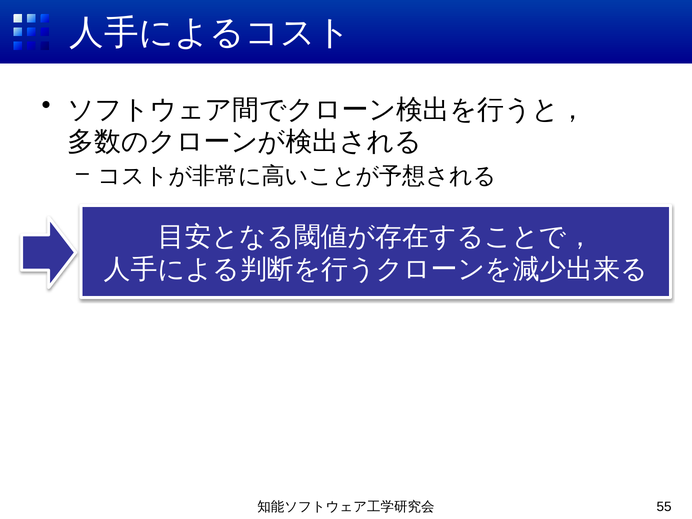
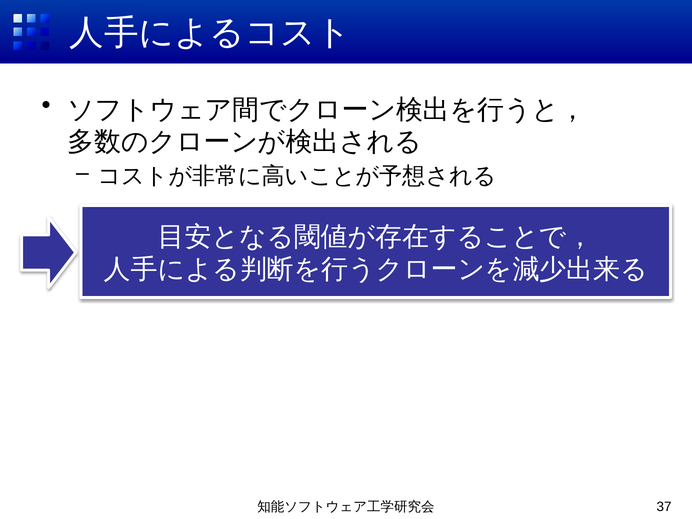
55: 55 -> 37 (664, 507)
